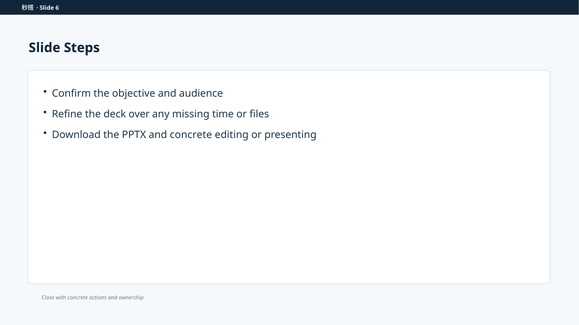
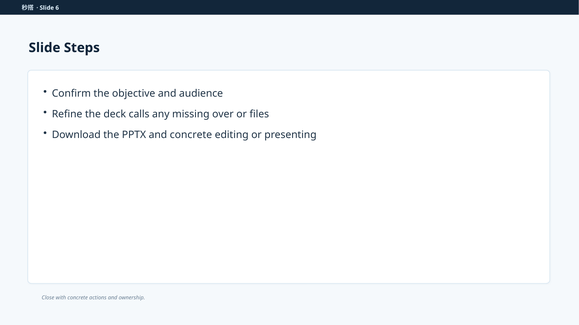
over: over -> calls (139, 114)
time: time -> over (223, 114)
